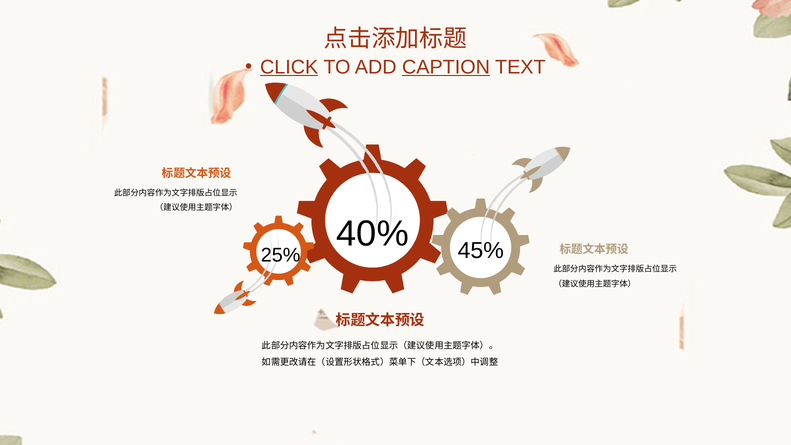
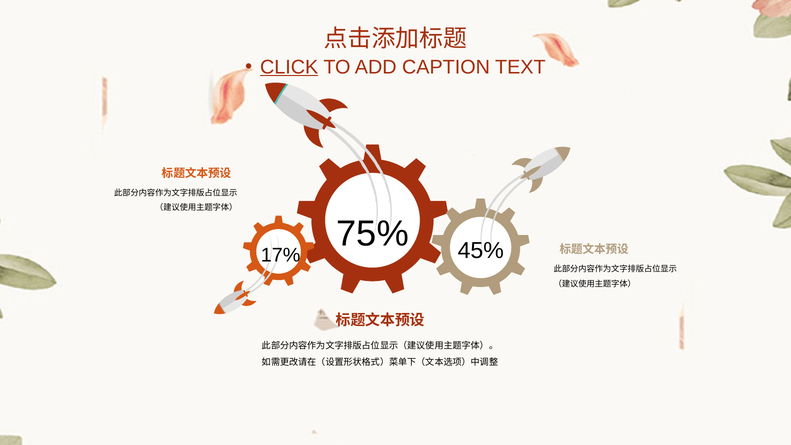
CAPTION underline: present -> none (446, 67)
40%: 40% -> 75% (373, 234)
25%: 25% -> 17% (281, 255)
